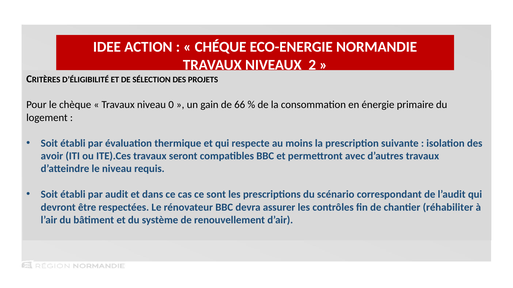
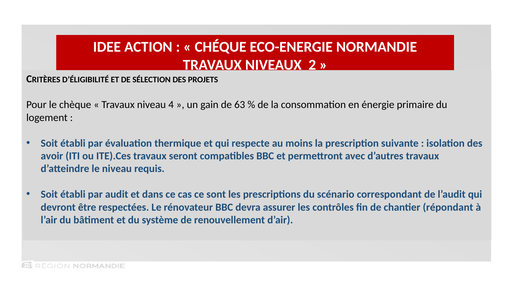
0: 0 -> 4 (171, 105)
66: 66 -> 63 (240, 105)
réhabiliter: réhabiliter -> répondant (448, 208)
